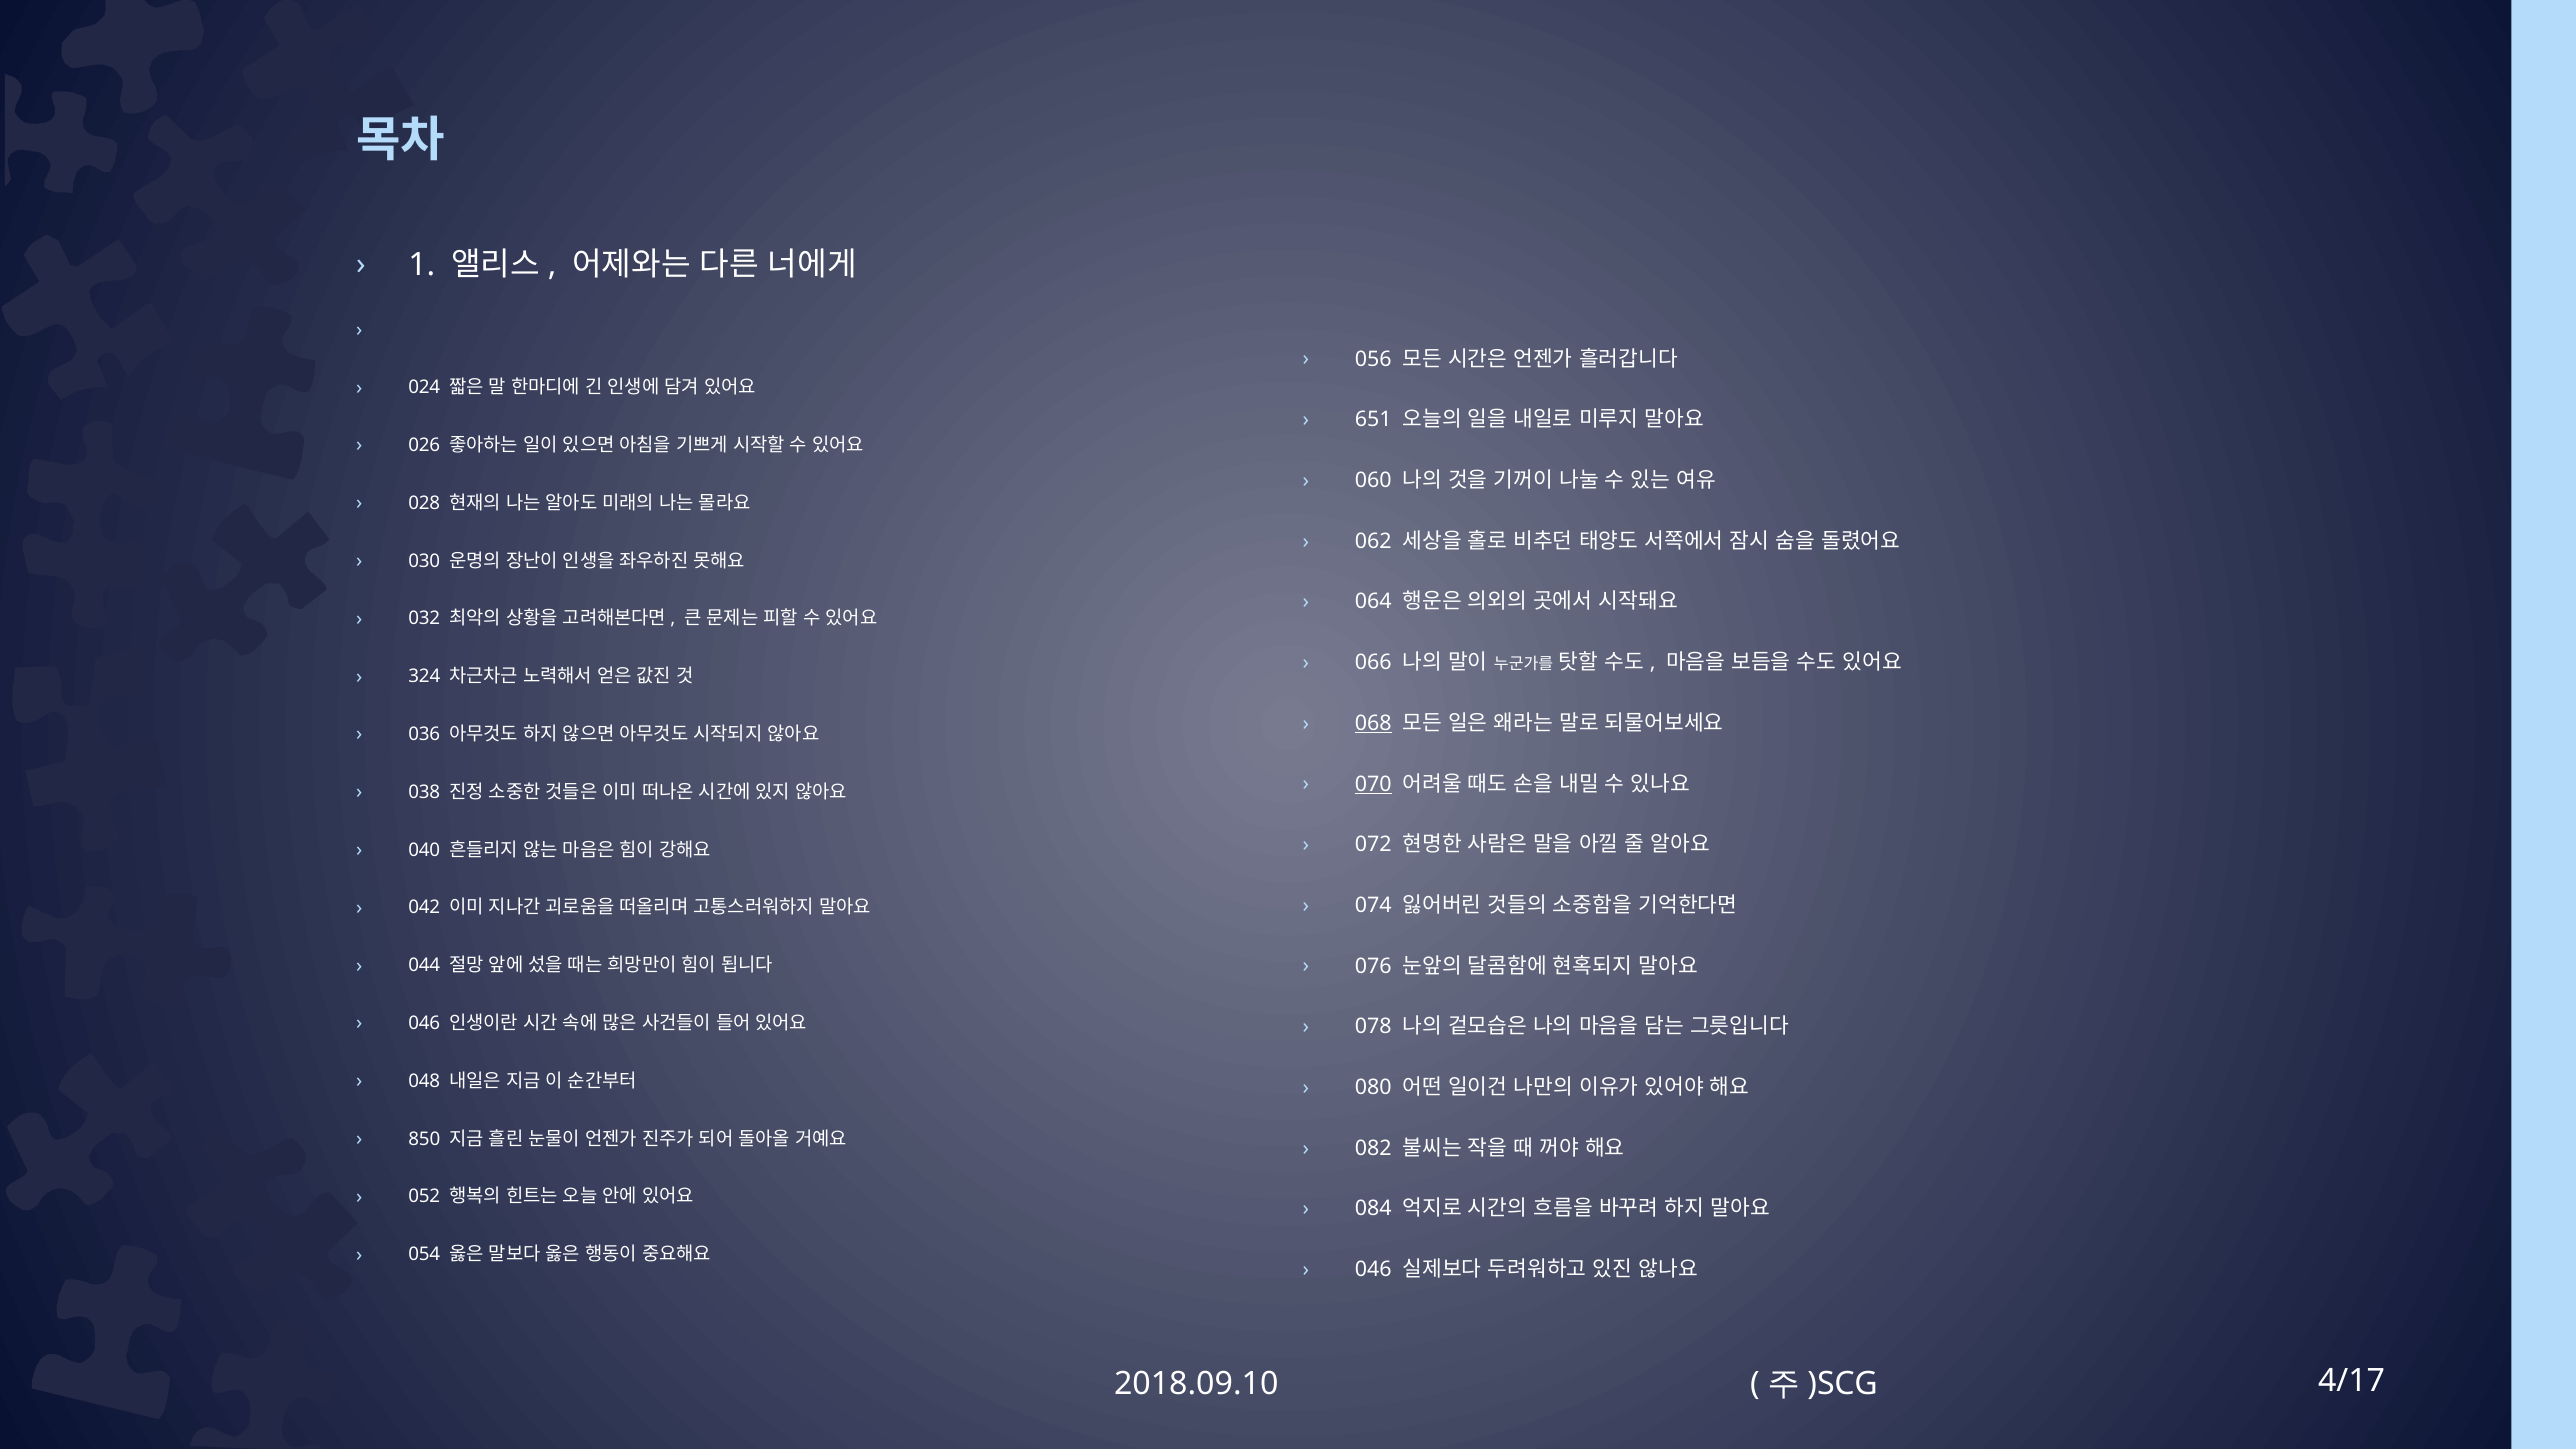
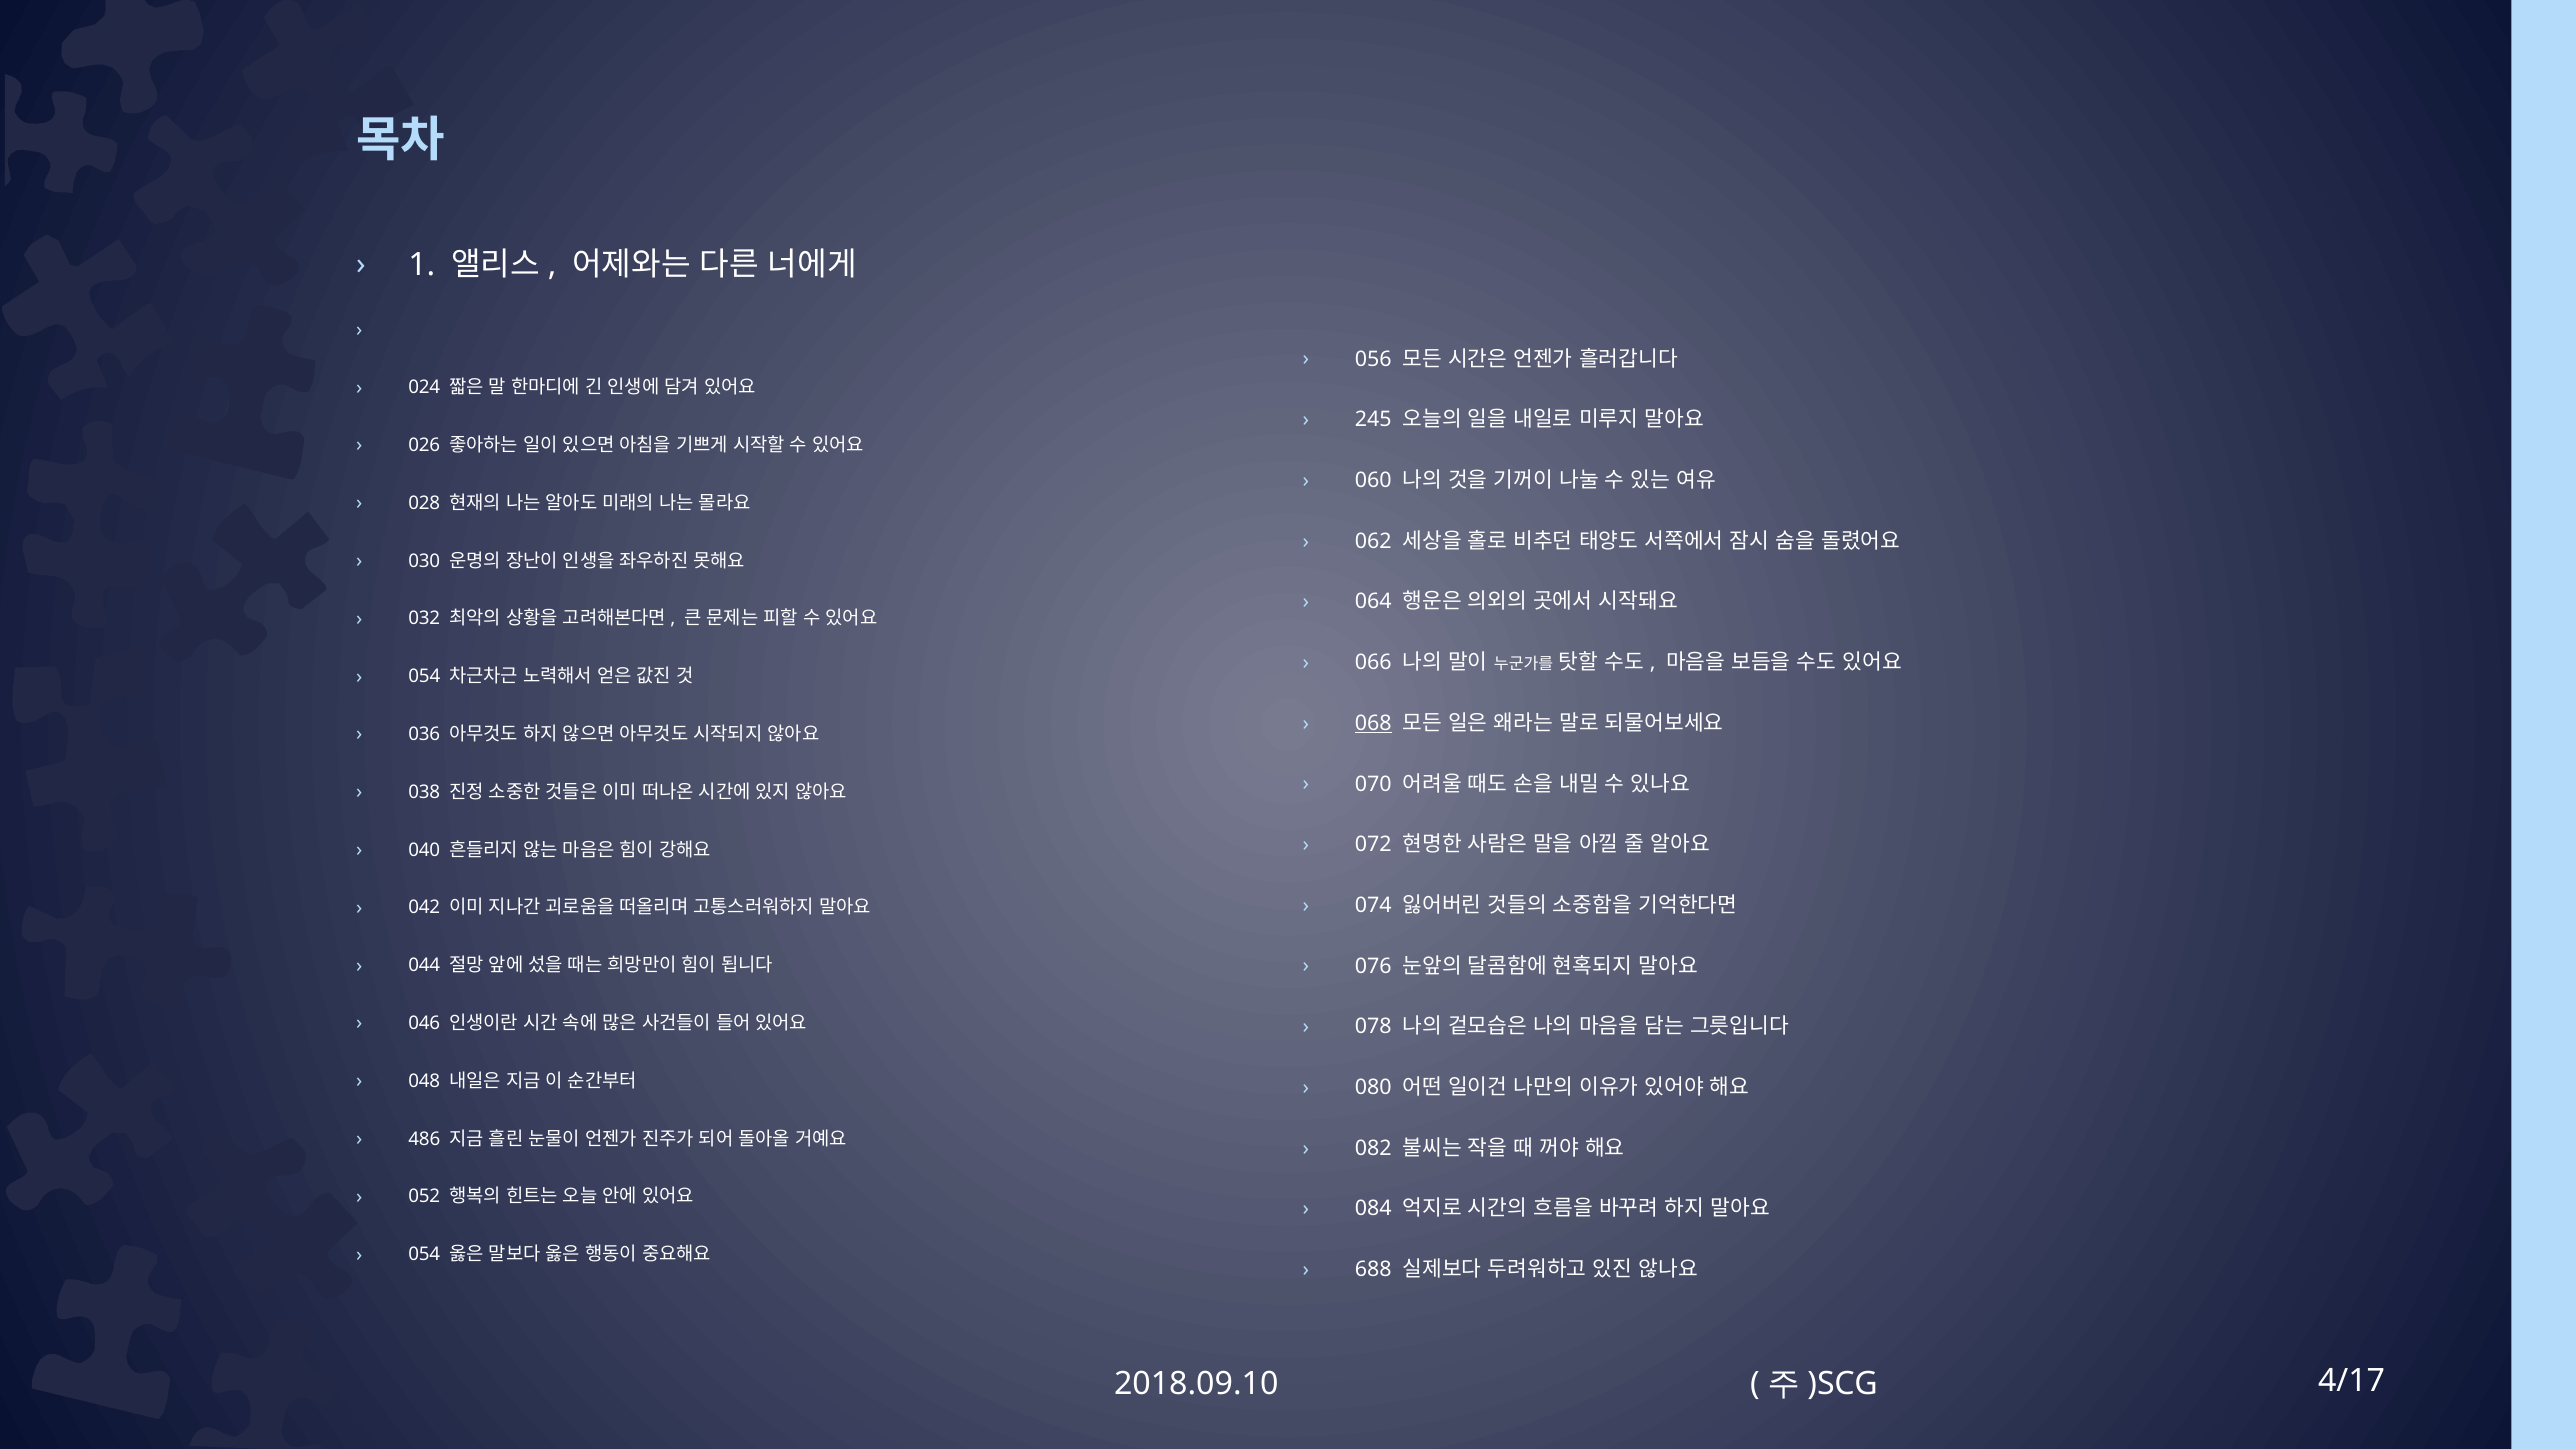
651: 651 -> 245 (1373, 420)
324: 324 -> 054 (424, 677)
070 underline: present -> none (1373, 784)
850: 850 -> 486 (424, 1139)
046: 046 -> 688 (1373, 1270)
